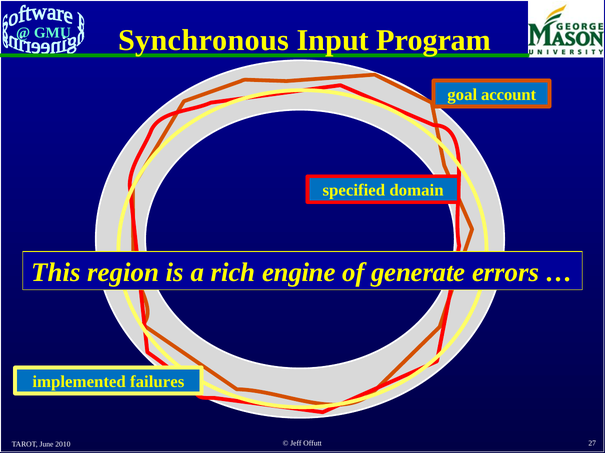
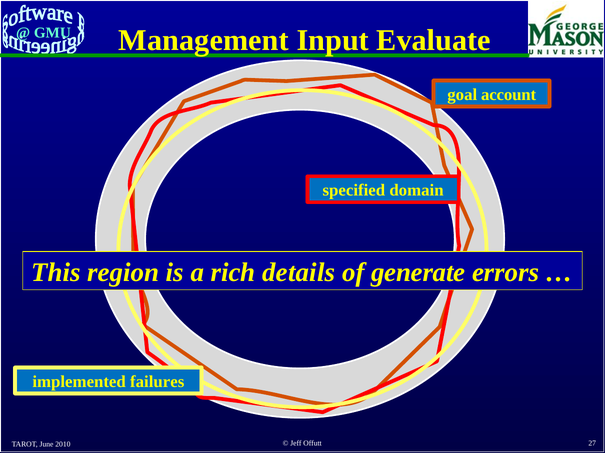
Synchronous: Synchronous -> Management (204, 40)
Program: Program -> Evaluate (434, 40)
engine: engine -> details (299, 273)
